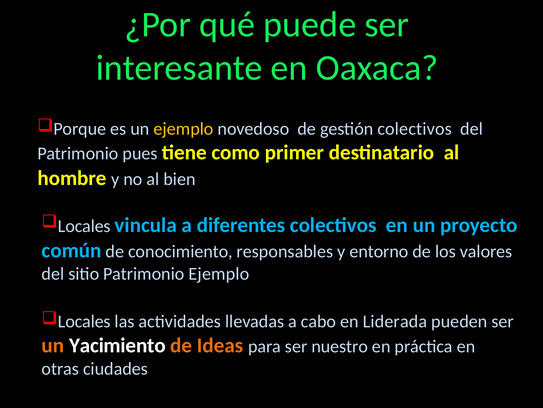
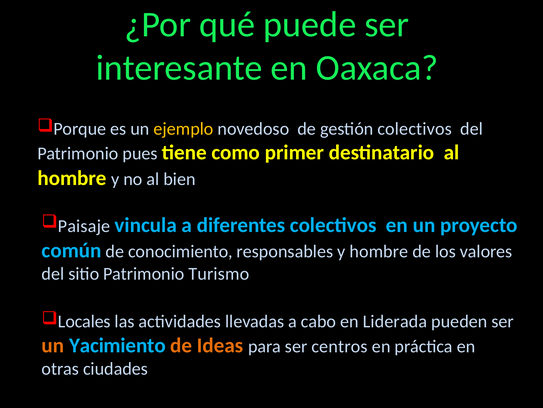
Locales: Locales -> Paisaje (84, 226)
y entorno: entorno -> hombre (379, 251)
Patrimonio Ejemplo: Ejemplo -> Turismo (219, 273)
Yacimiento colour: white -> light blue (117, 345)
nuestro: nuestro -> centros (340, 346)
